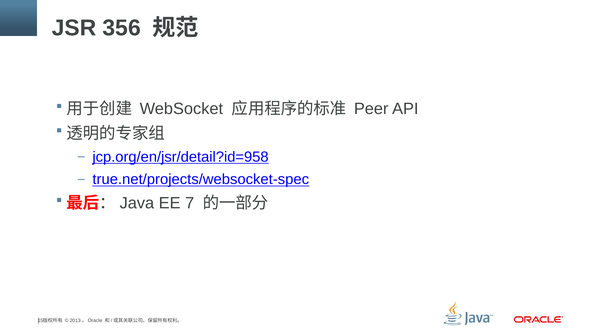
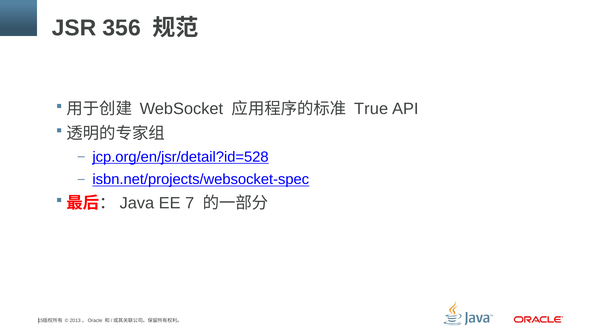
Peer: Peer -> True (371, 109)
jcp.org/en/jsr/detail?id=958: jcp.org/en/jsr/detail?id=958 -> jcp.org/en/jsr/detail?id=528 (181, 157)
true.net/projects/websocket-spec: true.net/projects/websocket-spec -> isbn.net/projects/websocket-spec (201, 180)
